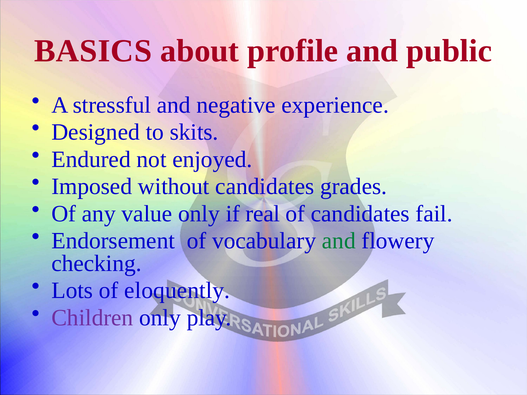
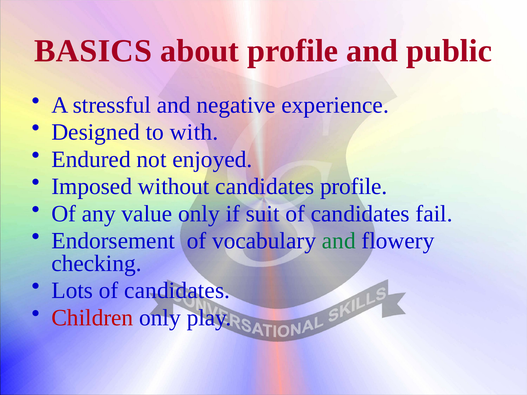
skits: skits -> with (194, 132)
candidates grades: grades -> profile (354, 187)
real: real -> suit (263, 214)
Lots of eloquently: eloquently -> candidates (177, 291)
Children colour: purple -> red (92, 318)
